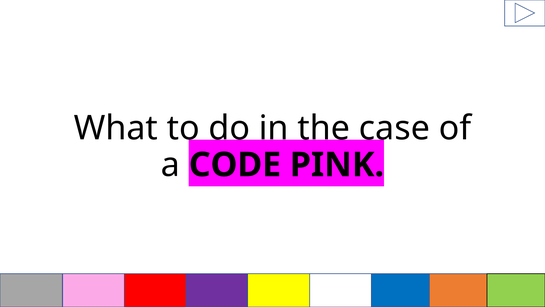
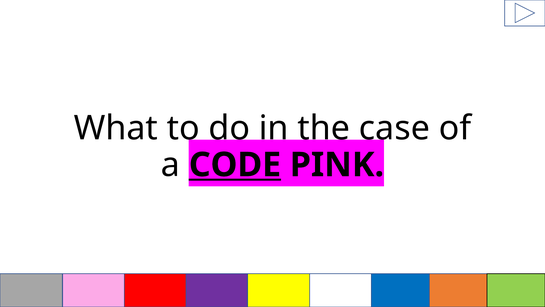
CODE underline: none -> present (235, 165)
